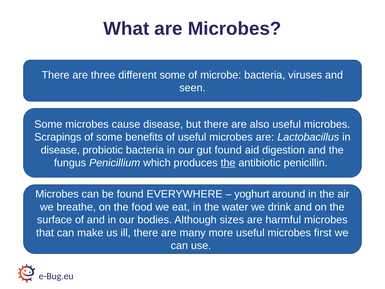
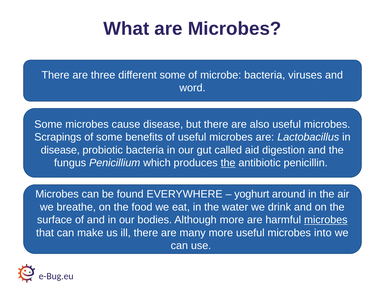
seen: seen -> word (192, 88)
gut found: found -> called (228, 150)
Although sizes: sizes -> more (232, 220)
microbes underline: none -> present (326, 220)
first: first -> into (323, 233)
